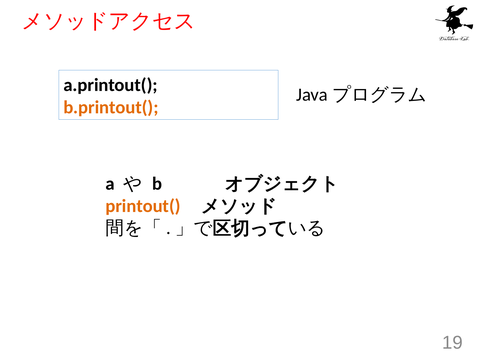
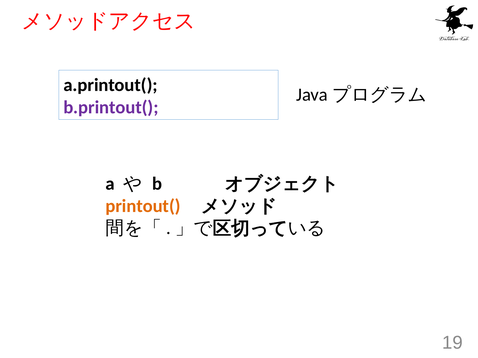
b.printout( colour: orange -> purple (111, 107)
